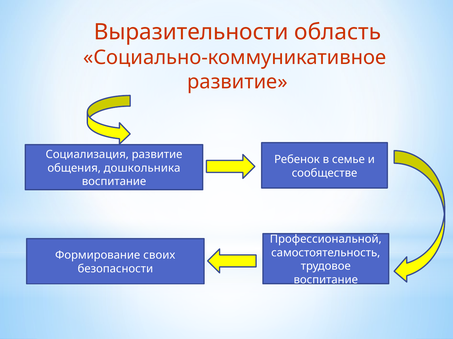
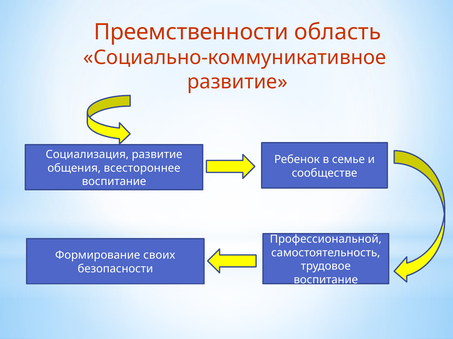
Выразительности: Выразительности -> Преемственности (191, 32)
дошкольника: дошкольника -> всестороннее (142, 168)
